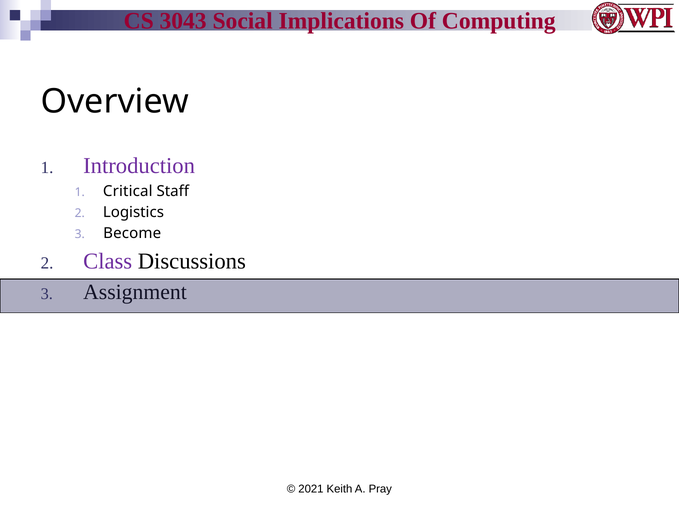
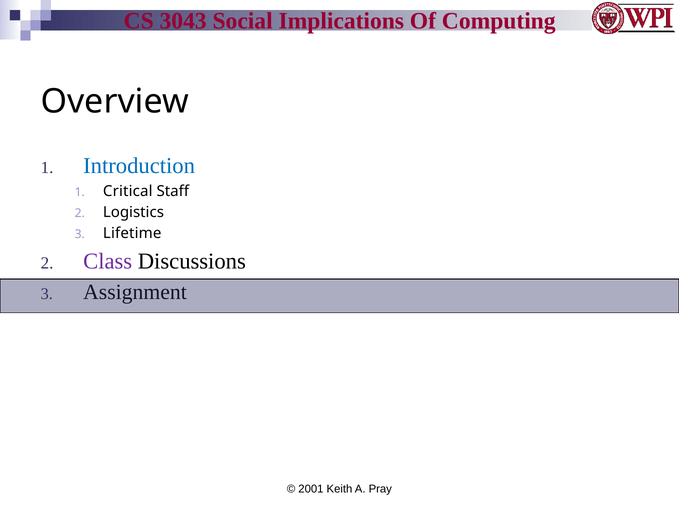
Introduction colour: purple -> blue (139, 166)
Become: Become -> Lifetime (132, 233)
2021: 2021 -> 2001 (311, 489)
